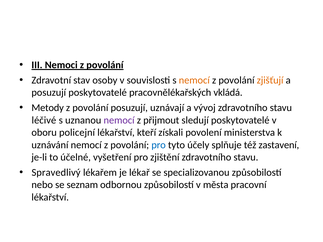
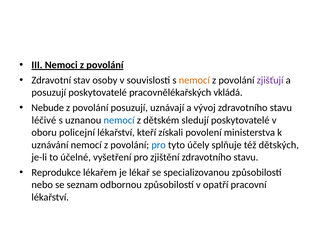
zjišťují colour: orange -> purple (270, 80)
Metody: Metody -> Nebude (48, 108)
nemocí colour: purple -> blue (119, 120)
přijmout: přijmout -> dětském (161, 120)
zastavení: zastavení -> dětských (279, 145)
Spravedlivý: Spravedlivý -> Reprodukce (56, 173)
města: města -> opatří (216, 185)
